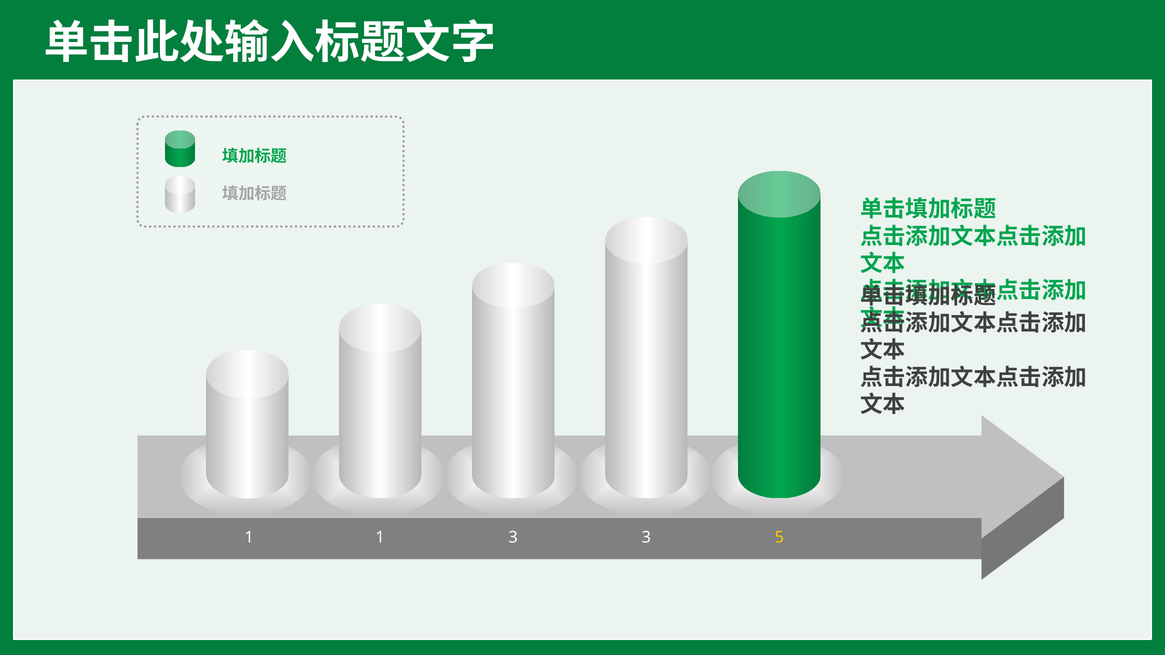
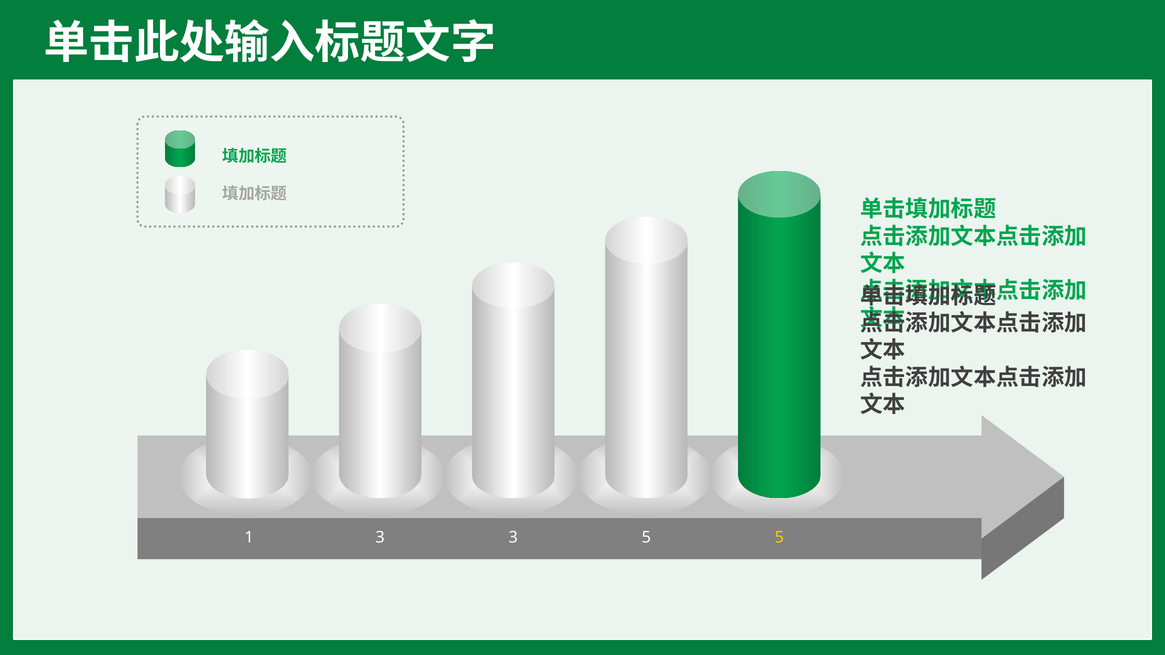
1 1: 1 -> 3 (380, 538)
3 3: 3 -> 5 (646, 538)
